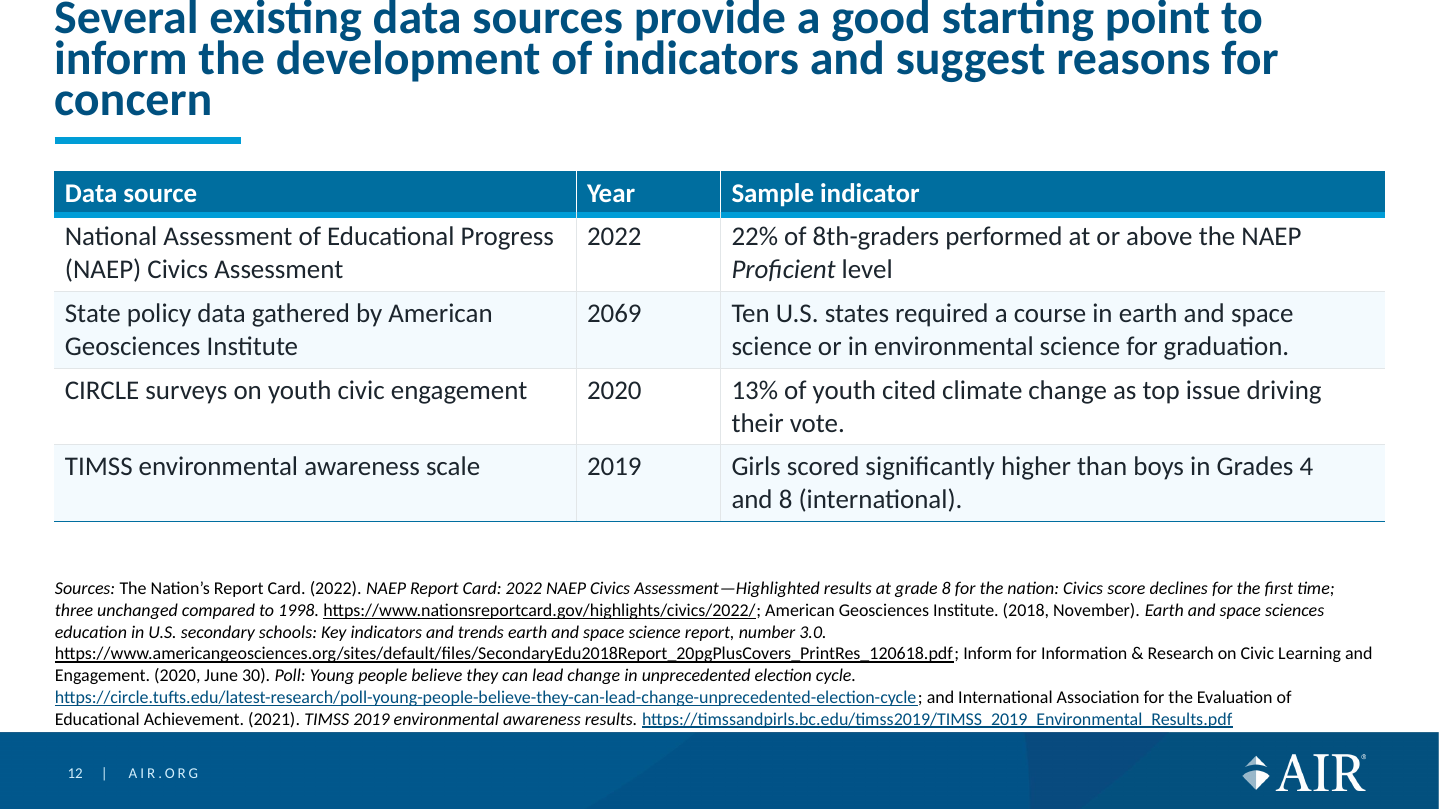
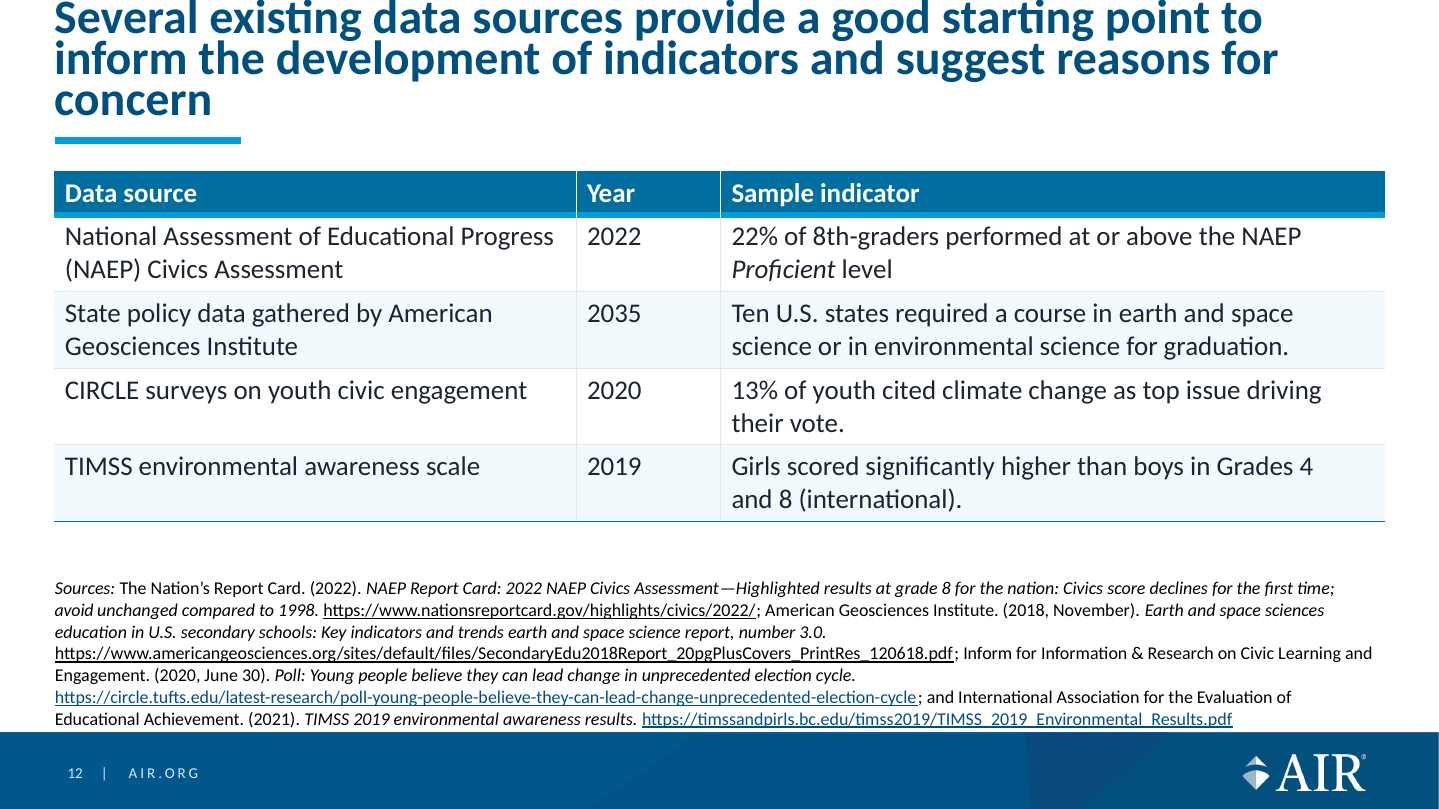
2069: 2069 -> 2035 (614, 314)
three: three -> avoid (74, 611)
